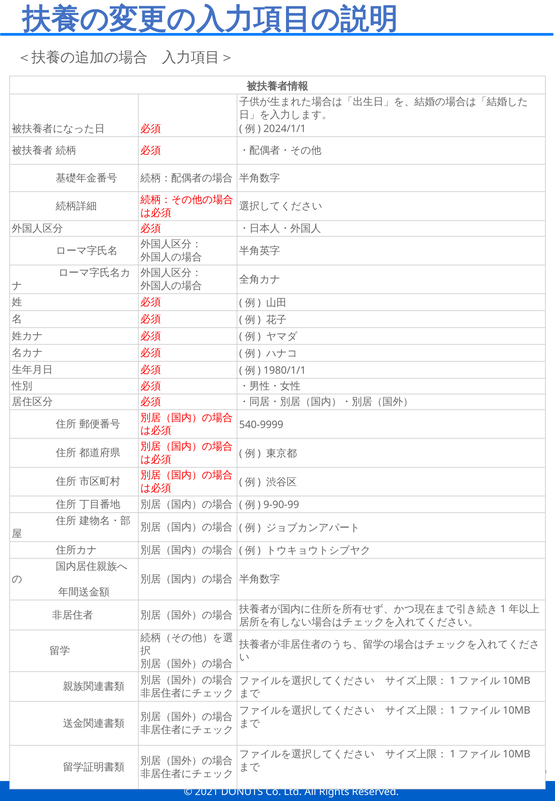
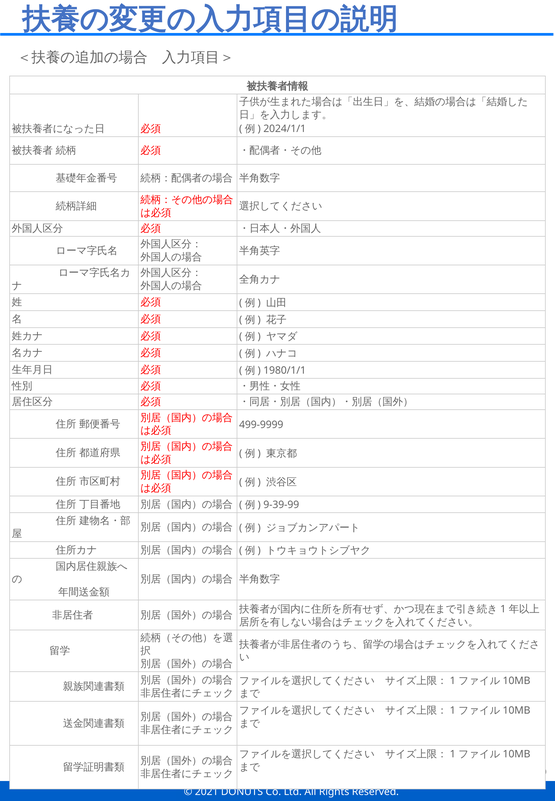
540-9999: 540-9999 -> 499-9999 (261, 425)
9-90-99: 9-90-99 -> 9-39-99 (281, 505)
